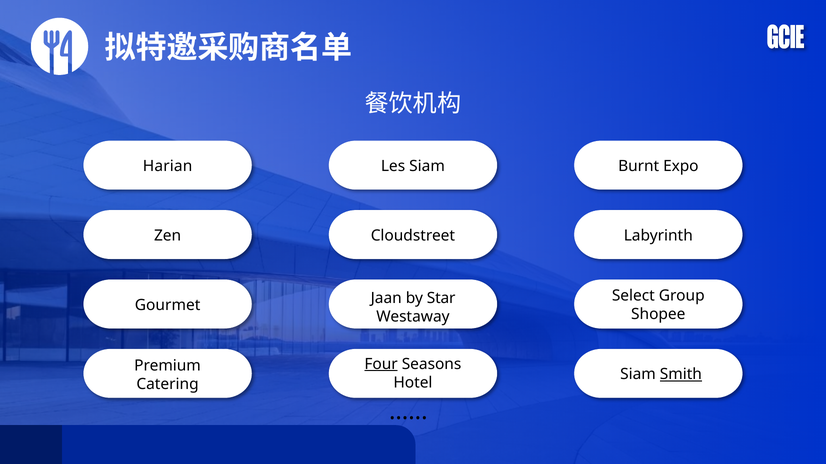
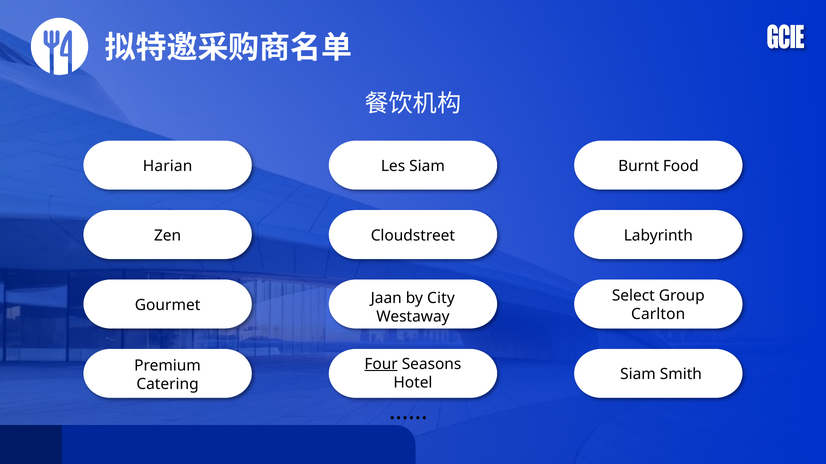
Expo: Expo -> Food (681, 166)
Star: Star -> City (441, 299)
Shopee: Shopee -> Carlton (658, 315)
Smith underline: present -> none (681, 375)
